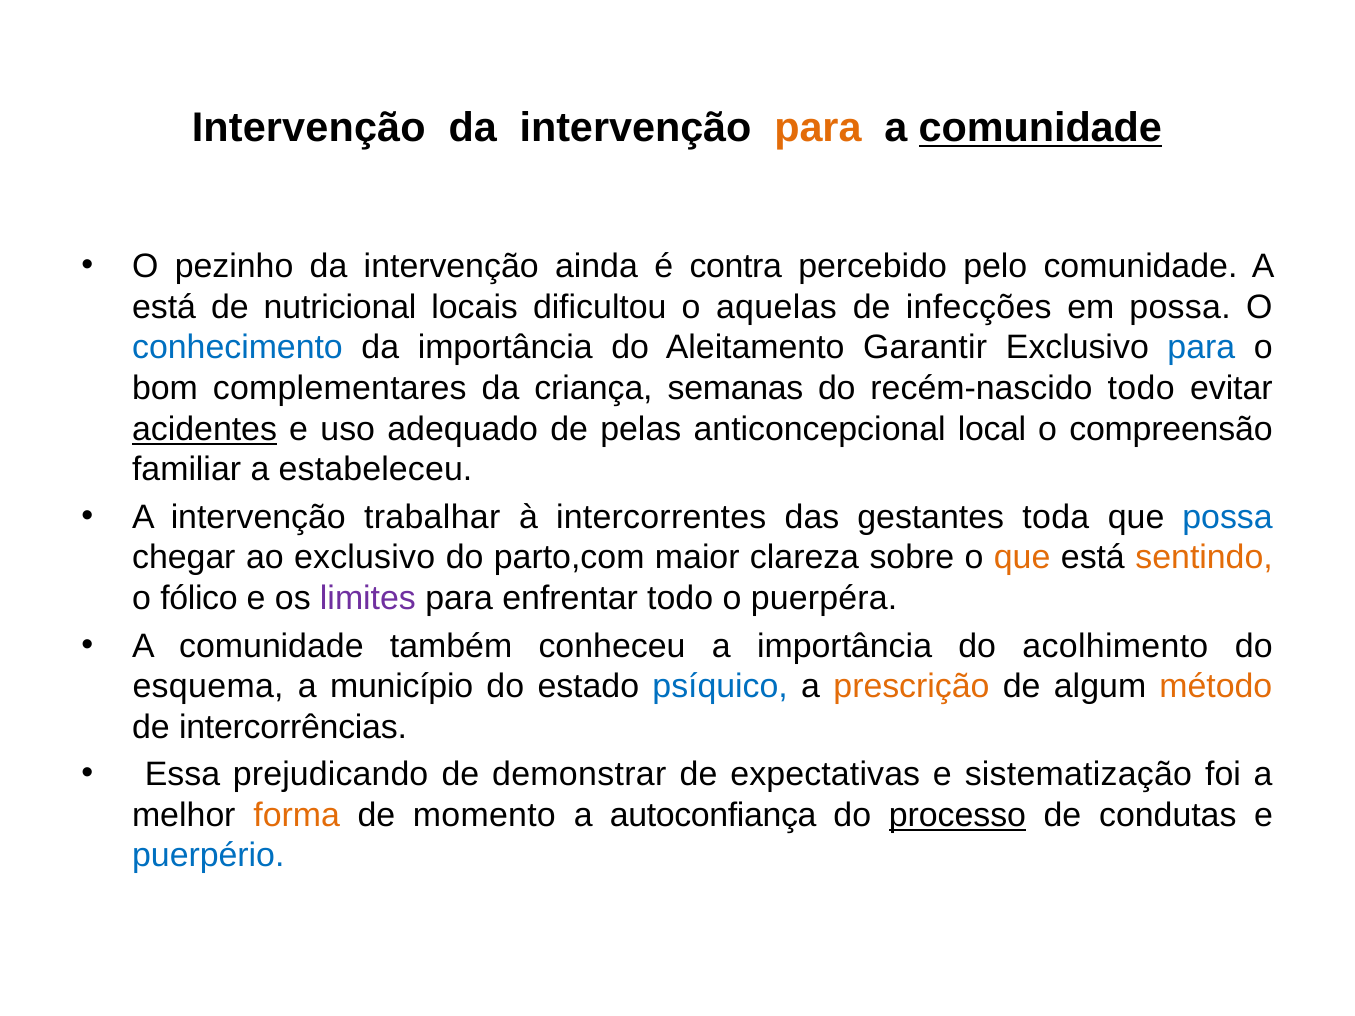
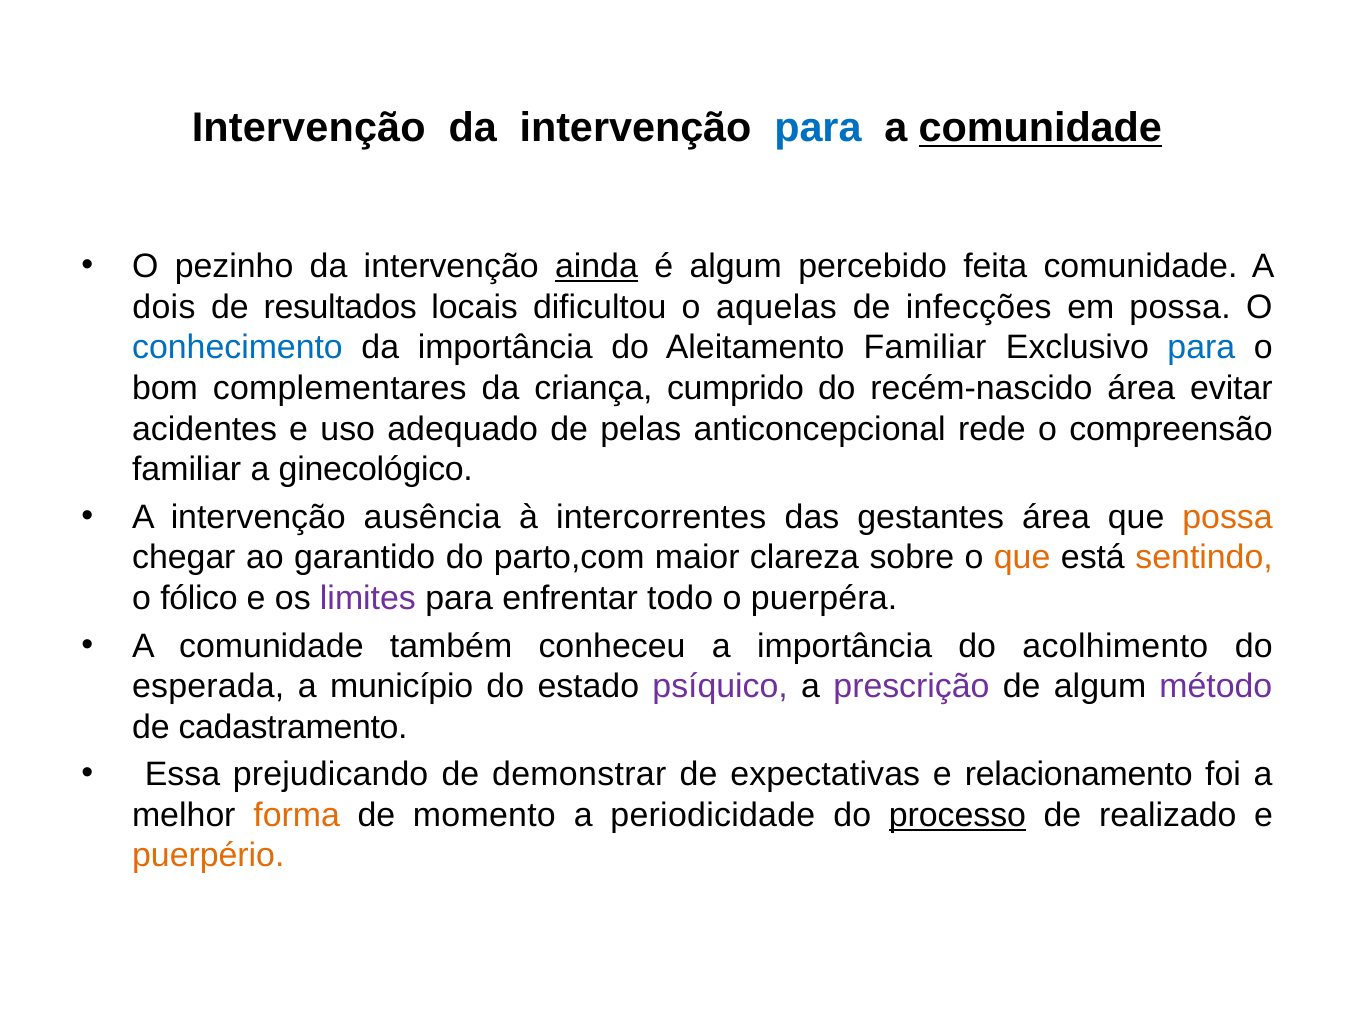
para colour: orange -> blue (818, 128)
ainda underline: none -> present (596, 267)
é contra: contra -> algum (736, 267)
pelo: pelo -> feita (995, 267)
está: está -> dois (164, 307)
nutricional: nutricional -> resultados (340, 307)
Aleitamento Garantir: Garantir -> Familiar (925, 348)
semanas: semanas -> cumprido (736, 389)
recém-nascido todo: todo -> área (1141, 389)
acidentes underline: present -> none (205, 429)
local: local -> rede (992, 429)
estabeleceu: estabeleceu -> ginecológico (376, 470)
trabalhar: trabalhar -> ausência (432, 517)
gestantes toda: toda -> área (1056, 517)
possa colour: blue -> orange (1228, 517)
ao exclusivo: exclusivo -> garantido (365, 558)
esquema: esquema -> esperada (208, 687)
psíquico colour: blue -> purple (720, 687)
prescrição colour: orange -> purple (911, 687)
método colour: orange -> purple (1216, 687)
intercorrências: intercorrências -> cadastramento (293, 727)
sistematização: sistematização -> relacionamento (1079, 775)
autoconfiança: autoconfiança -> periodicidade (713, 815)
condutas: condutas -> realizado (1168, 815)
puerpério colour: blue -> orange (208, 856)
